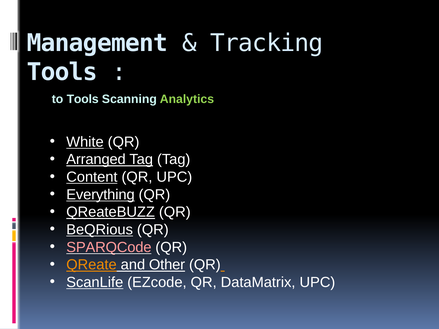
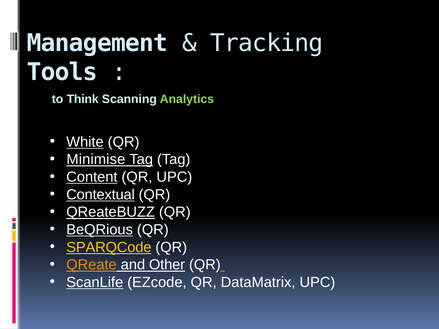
to Tools: Tools -> Think (83, 99)
Arranged: Arranged -> Minimise (96, 160)
Everything: Everything -> Contextual (101, 195)
SPARQCode colour: pink -> yellow (109, 247)
